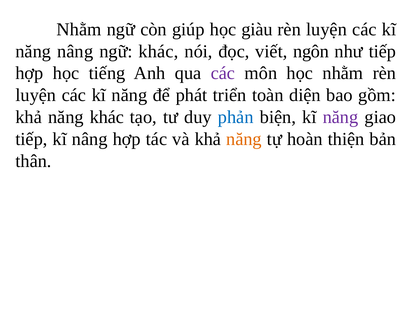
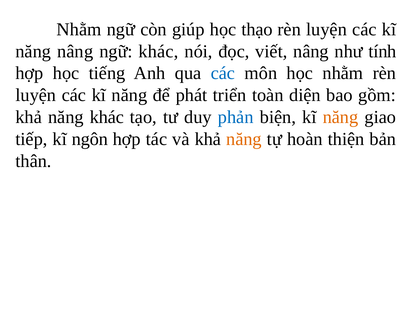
giàu: giàu -> thạo (257, 29)
viết ngôn: ngôn -> nâng (311, 51)
như tiếp: tiếp -> tính (383, 51)
các colour: purple -> blue (223, 73)
năng colour: purple -> orange (341, 117)
kĩ nâng: nâng -> ngôn (90, 139)
